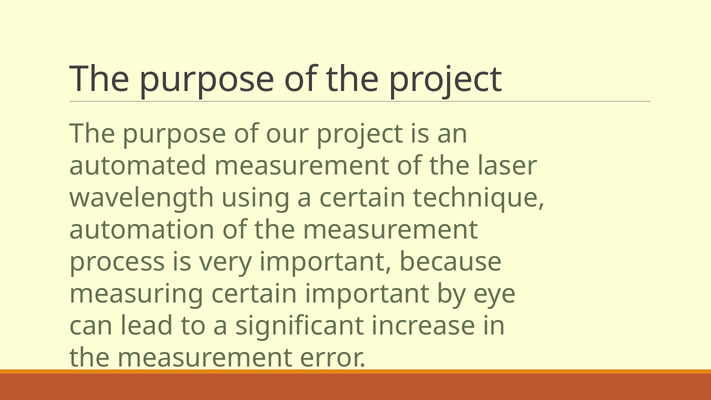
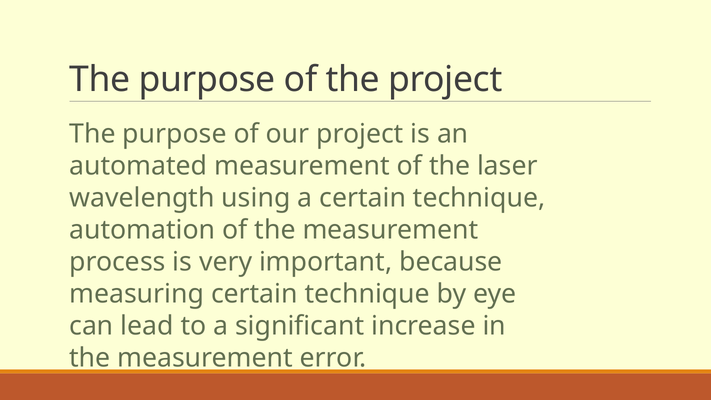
measuring certain important: important -> technique (367, 294)
